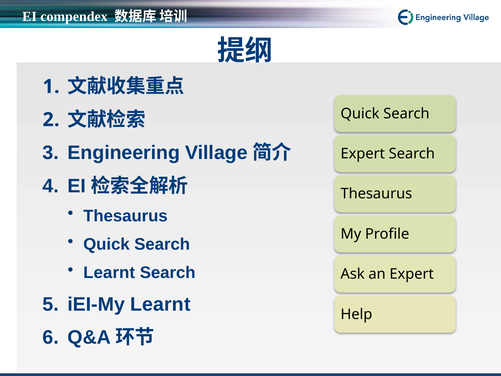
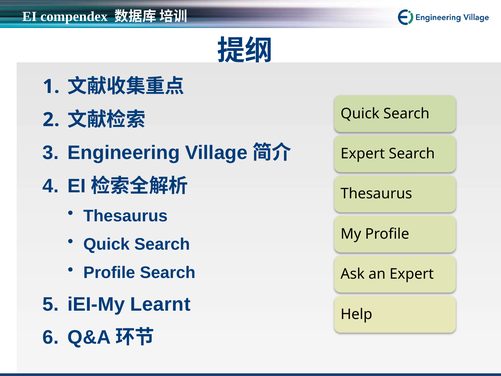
Learnt: Learnt -> Profile (109, 273)
